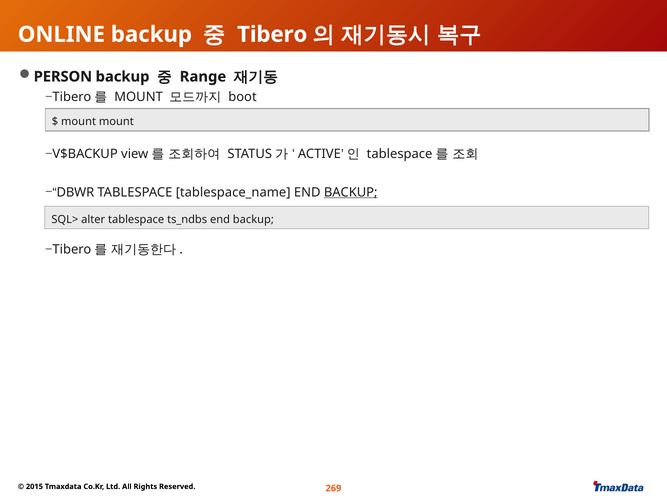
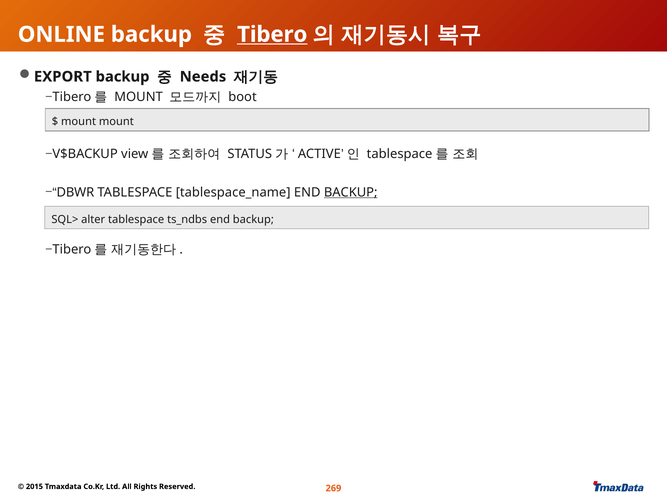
Tibero underline: none -> present (272, 34)
PERSON: PERSON -> EXPORT (63, 77)
Range: Range -> Needs (203, 77)
